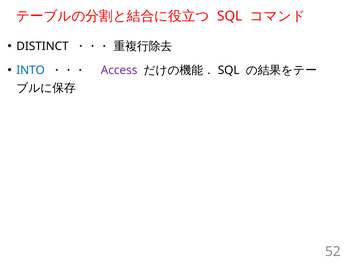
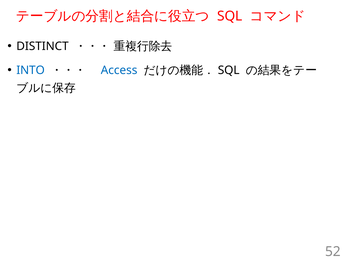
Access colour: purple -> blue (119, 70)
